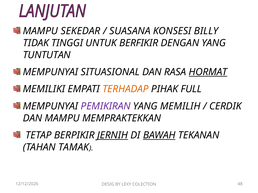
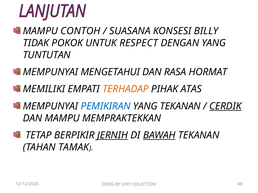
SEKEDAR: SEKEDAR -> CONTOH (80, 31)
TINGGI: TINGGI -> POKOK (67, 43)
BERFIKIR: BERFIKIR -> RESPECT (139, 43)
SITUASIONAL: SITUASIONAL -> MENGETAHUI (110, 72)
HORMAT underline: present -> none (208, 72)
FULL: FULL -> ATAS (191, 89)
PEMIKIRAN colour: purple -> blue (106, 106)
YANG MEMILIH: MEMILIH -> TEKANAN (180, 106)
CERDIK underline: none -> present (225, 106)
